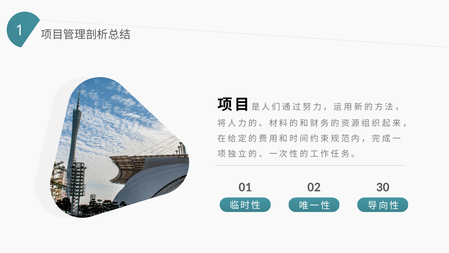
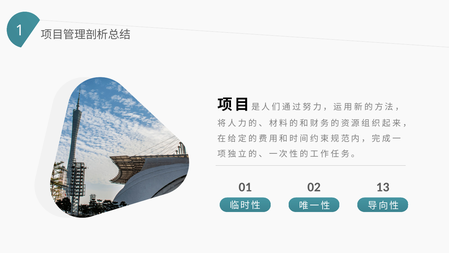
30: 30 -> 13 (383, 187)
